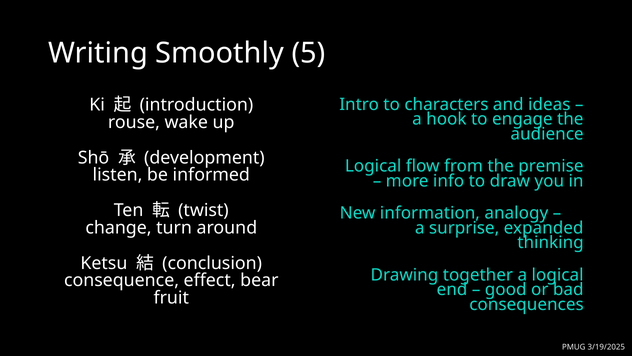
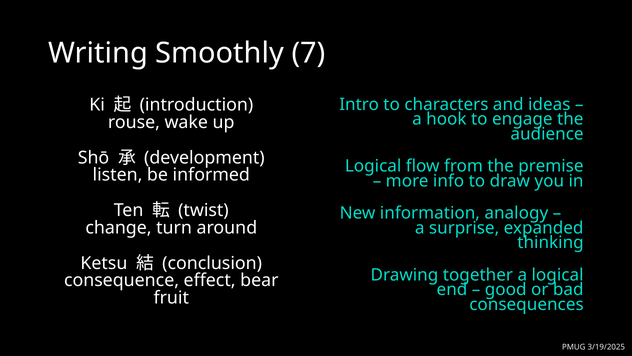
5: 5 -> 7 (309, 53)
